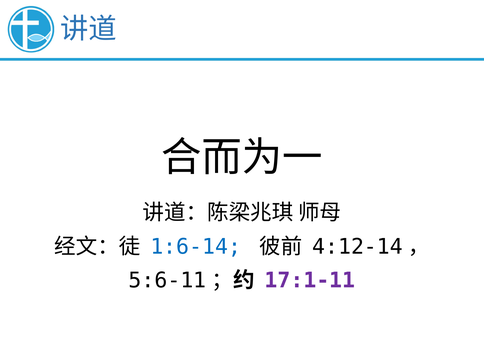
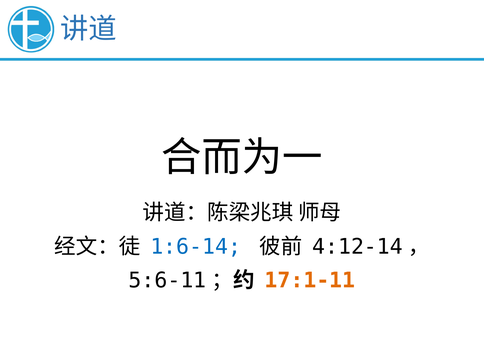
17:1-11 colour: purple -> orange (310, 280)
